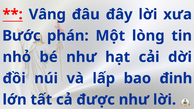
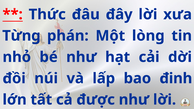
Vâng: Vâng -> Thức (47, 14)
Bước: Bước -> Từng (21, 36)
